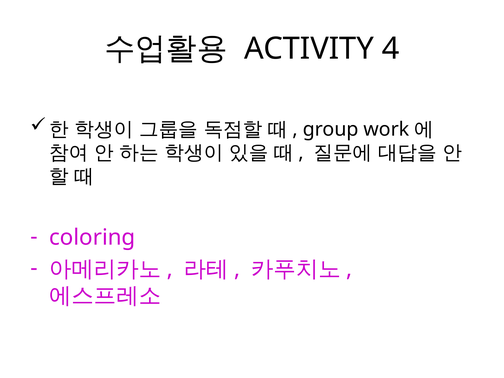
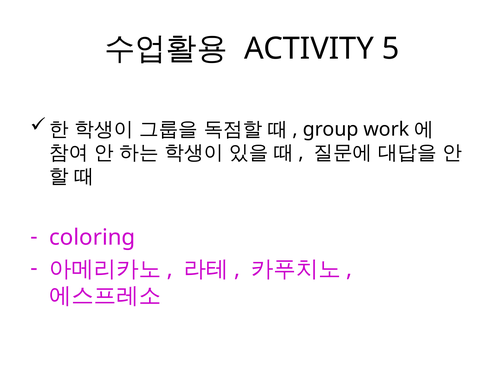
4: 4 -> 5 (391, 49)
